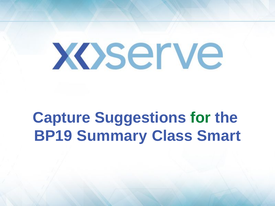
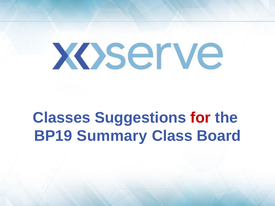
Capture: Capture -> Classes (62, 118)
for colour: green -> red (201, 118)
Smart: Smart -> Board (219, 136)
